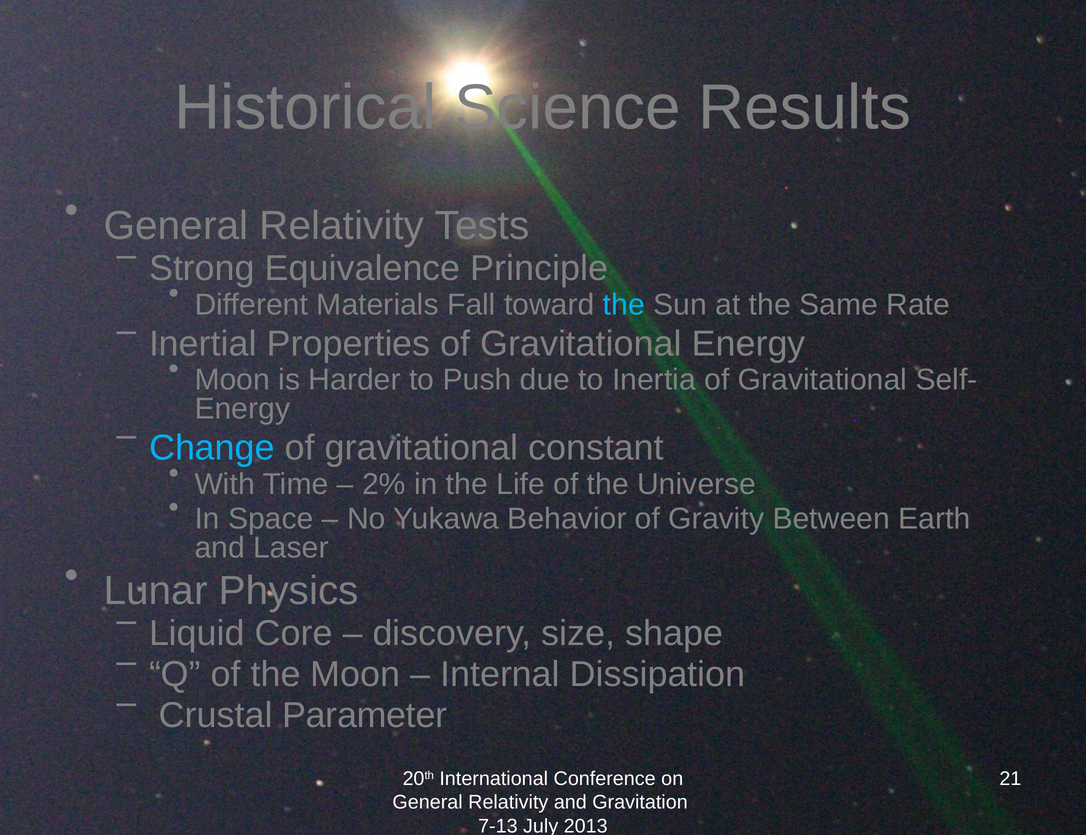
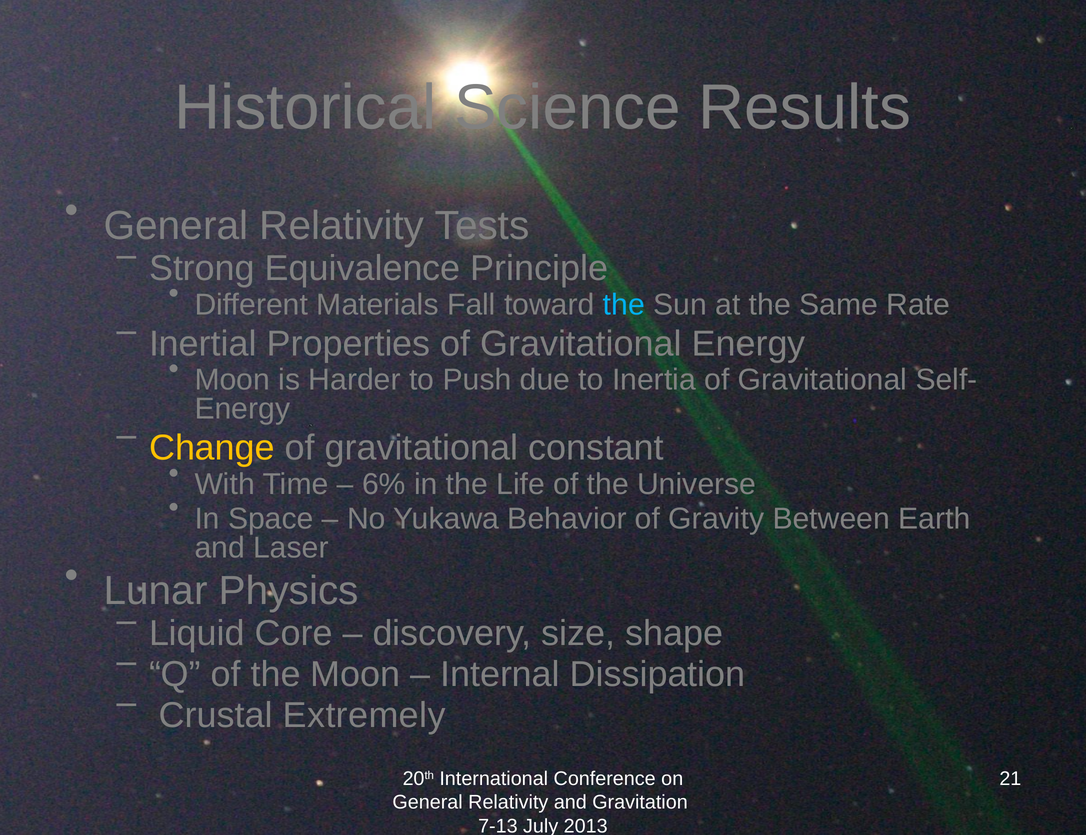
Change colour: light blue -> yellow (212, 448)
2%: 2% -> 6% (384, 485)
Parameter: Parameter -> Extremely (364, 716)
